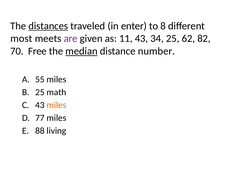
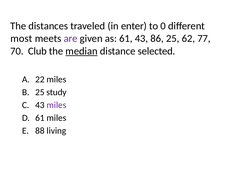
distances underline: present -> none (48, 26)
8: 8 -> 0 (163, 26)
as 11: 11 -> 61 (126, 39)
34: 34 -> 86 (157, 39)
82: 82 -> 77 (204, 39)
Free: Free -> Club (37, 51)
number: number -> selected (157, 51)
55: 55 -> 22 (40, 79)
math: math -> study (57, 92)
miles colour: orange -> purple (56, 105)
77: 77 -> 61 (40, 118)
